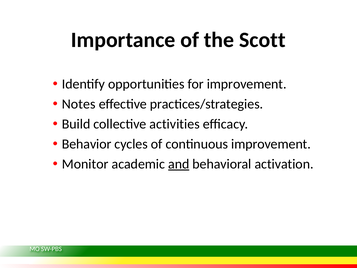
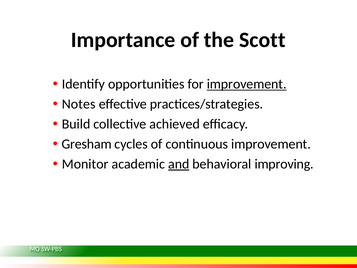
improvement underline: none -> present (247, 84)
activities: activities -> achieved (175, 124)
Behavior: Behavior -> Gresham (87, 144)
activation: activation -> improving (284, 164)
